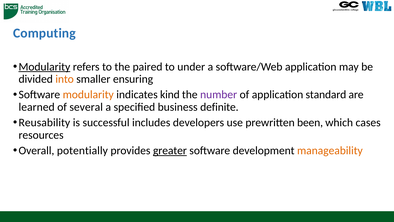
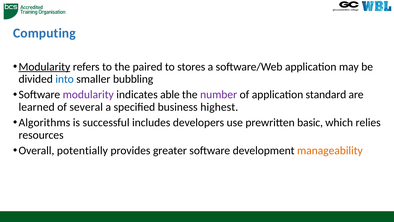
under: under -> stores (191, 67)
into colour: orange -> blue (65, 79)
ensuring: ensuring -> bubbling (133, 79)
modularity colour: orange -> purple (88, 95)
kind: kind -> able (170, 95)
definite: definite -> highest (219, 107)
Reusability: Reusability -> Algorithms (44, 122)
been: been -> basic (310, 122)
cases: cases -> relies (368, 122)
greater underline: present -> none (170, 150)
